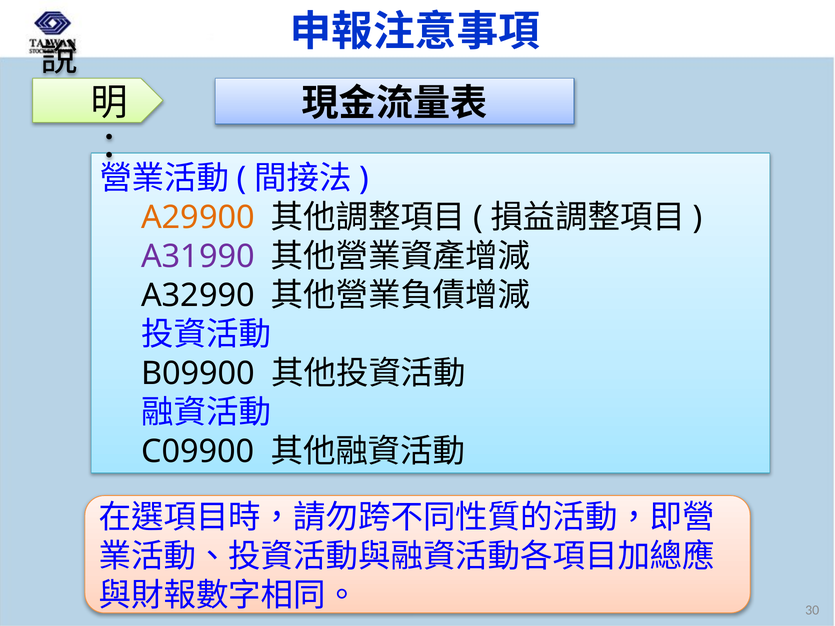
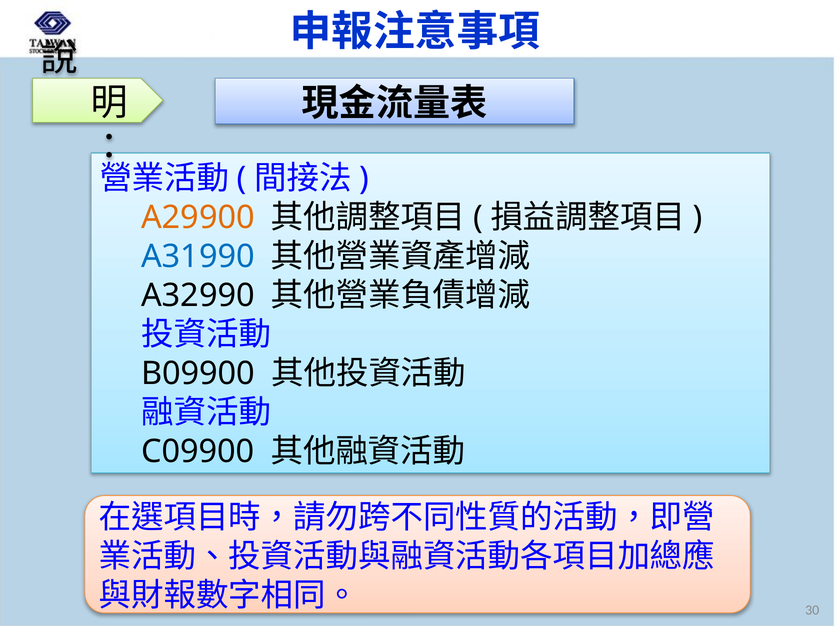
A31990 colour: purple -> blue (198, 257)
